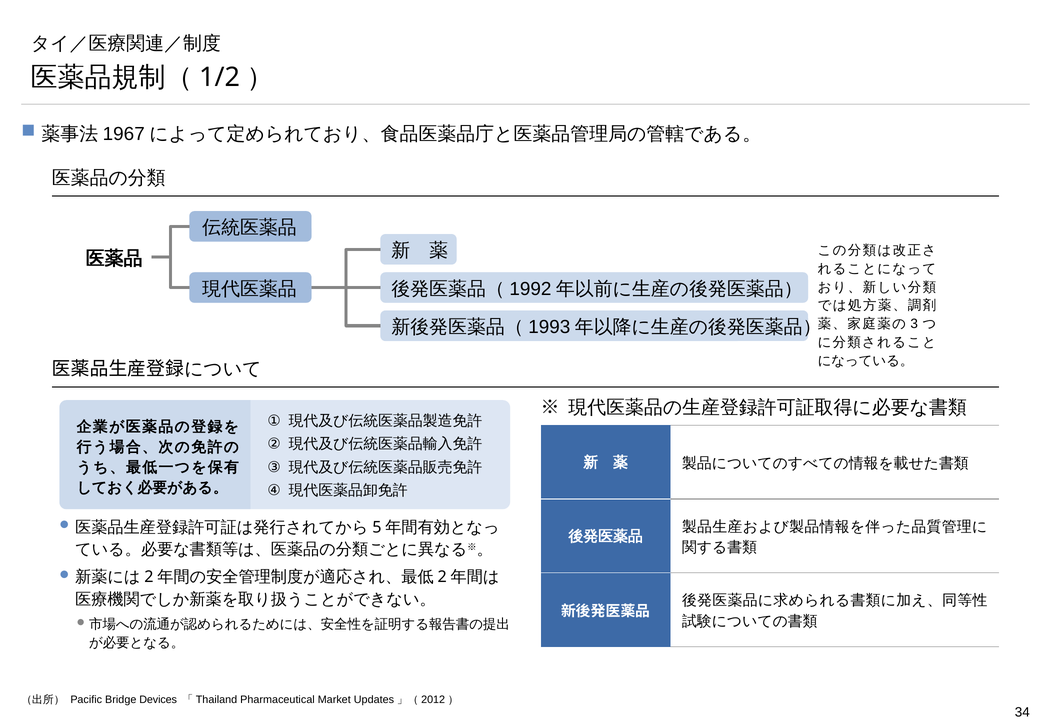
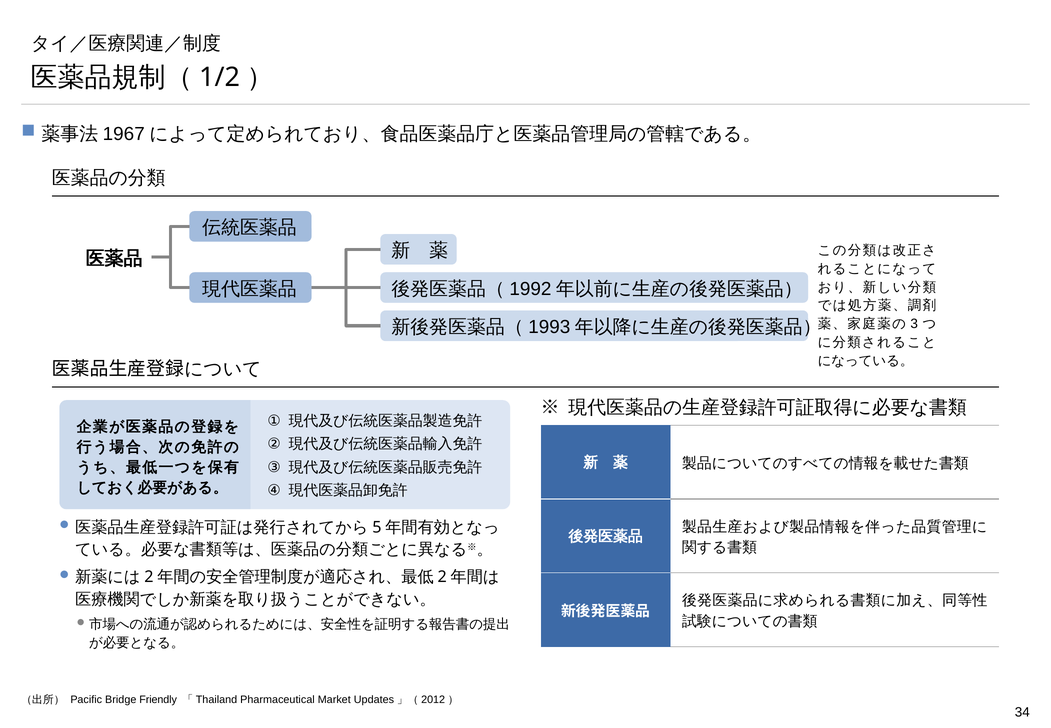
Devices: Devices -> Friendly (158, 699)
